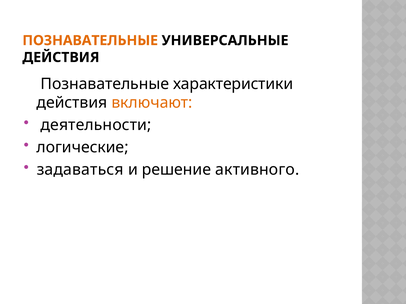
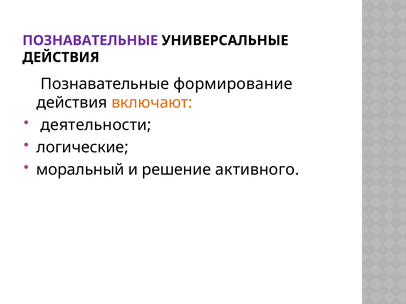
ПОЗНАВАТЕЛЬНЫЕ colour: orange -> purple (90, 41)
характеристики: характеристики -> формирование (233, 84)
задаваться: задаваться -> моральный (80, 170)
